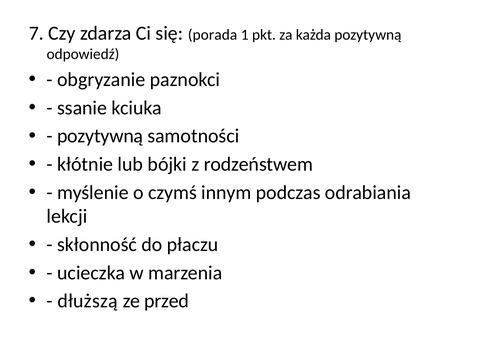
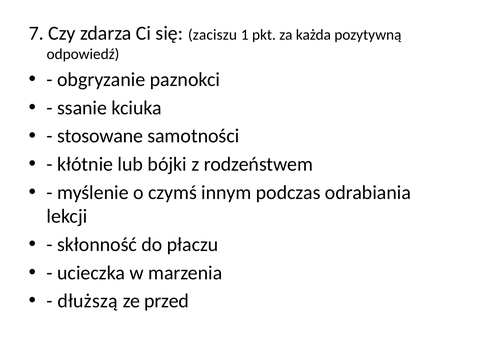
porada: porada -> zaciszu (213, 35)
pozytywną: pozytywną -> stosowane (100, 136)
